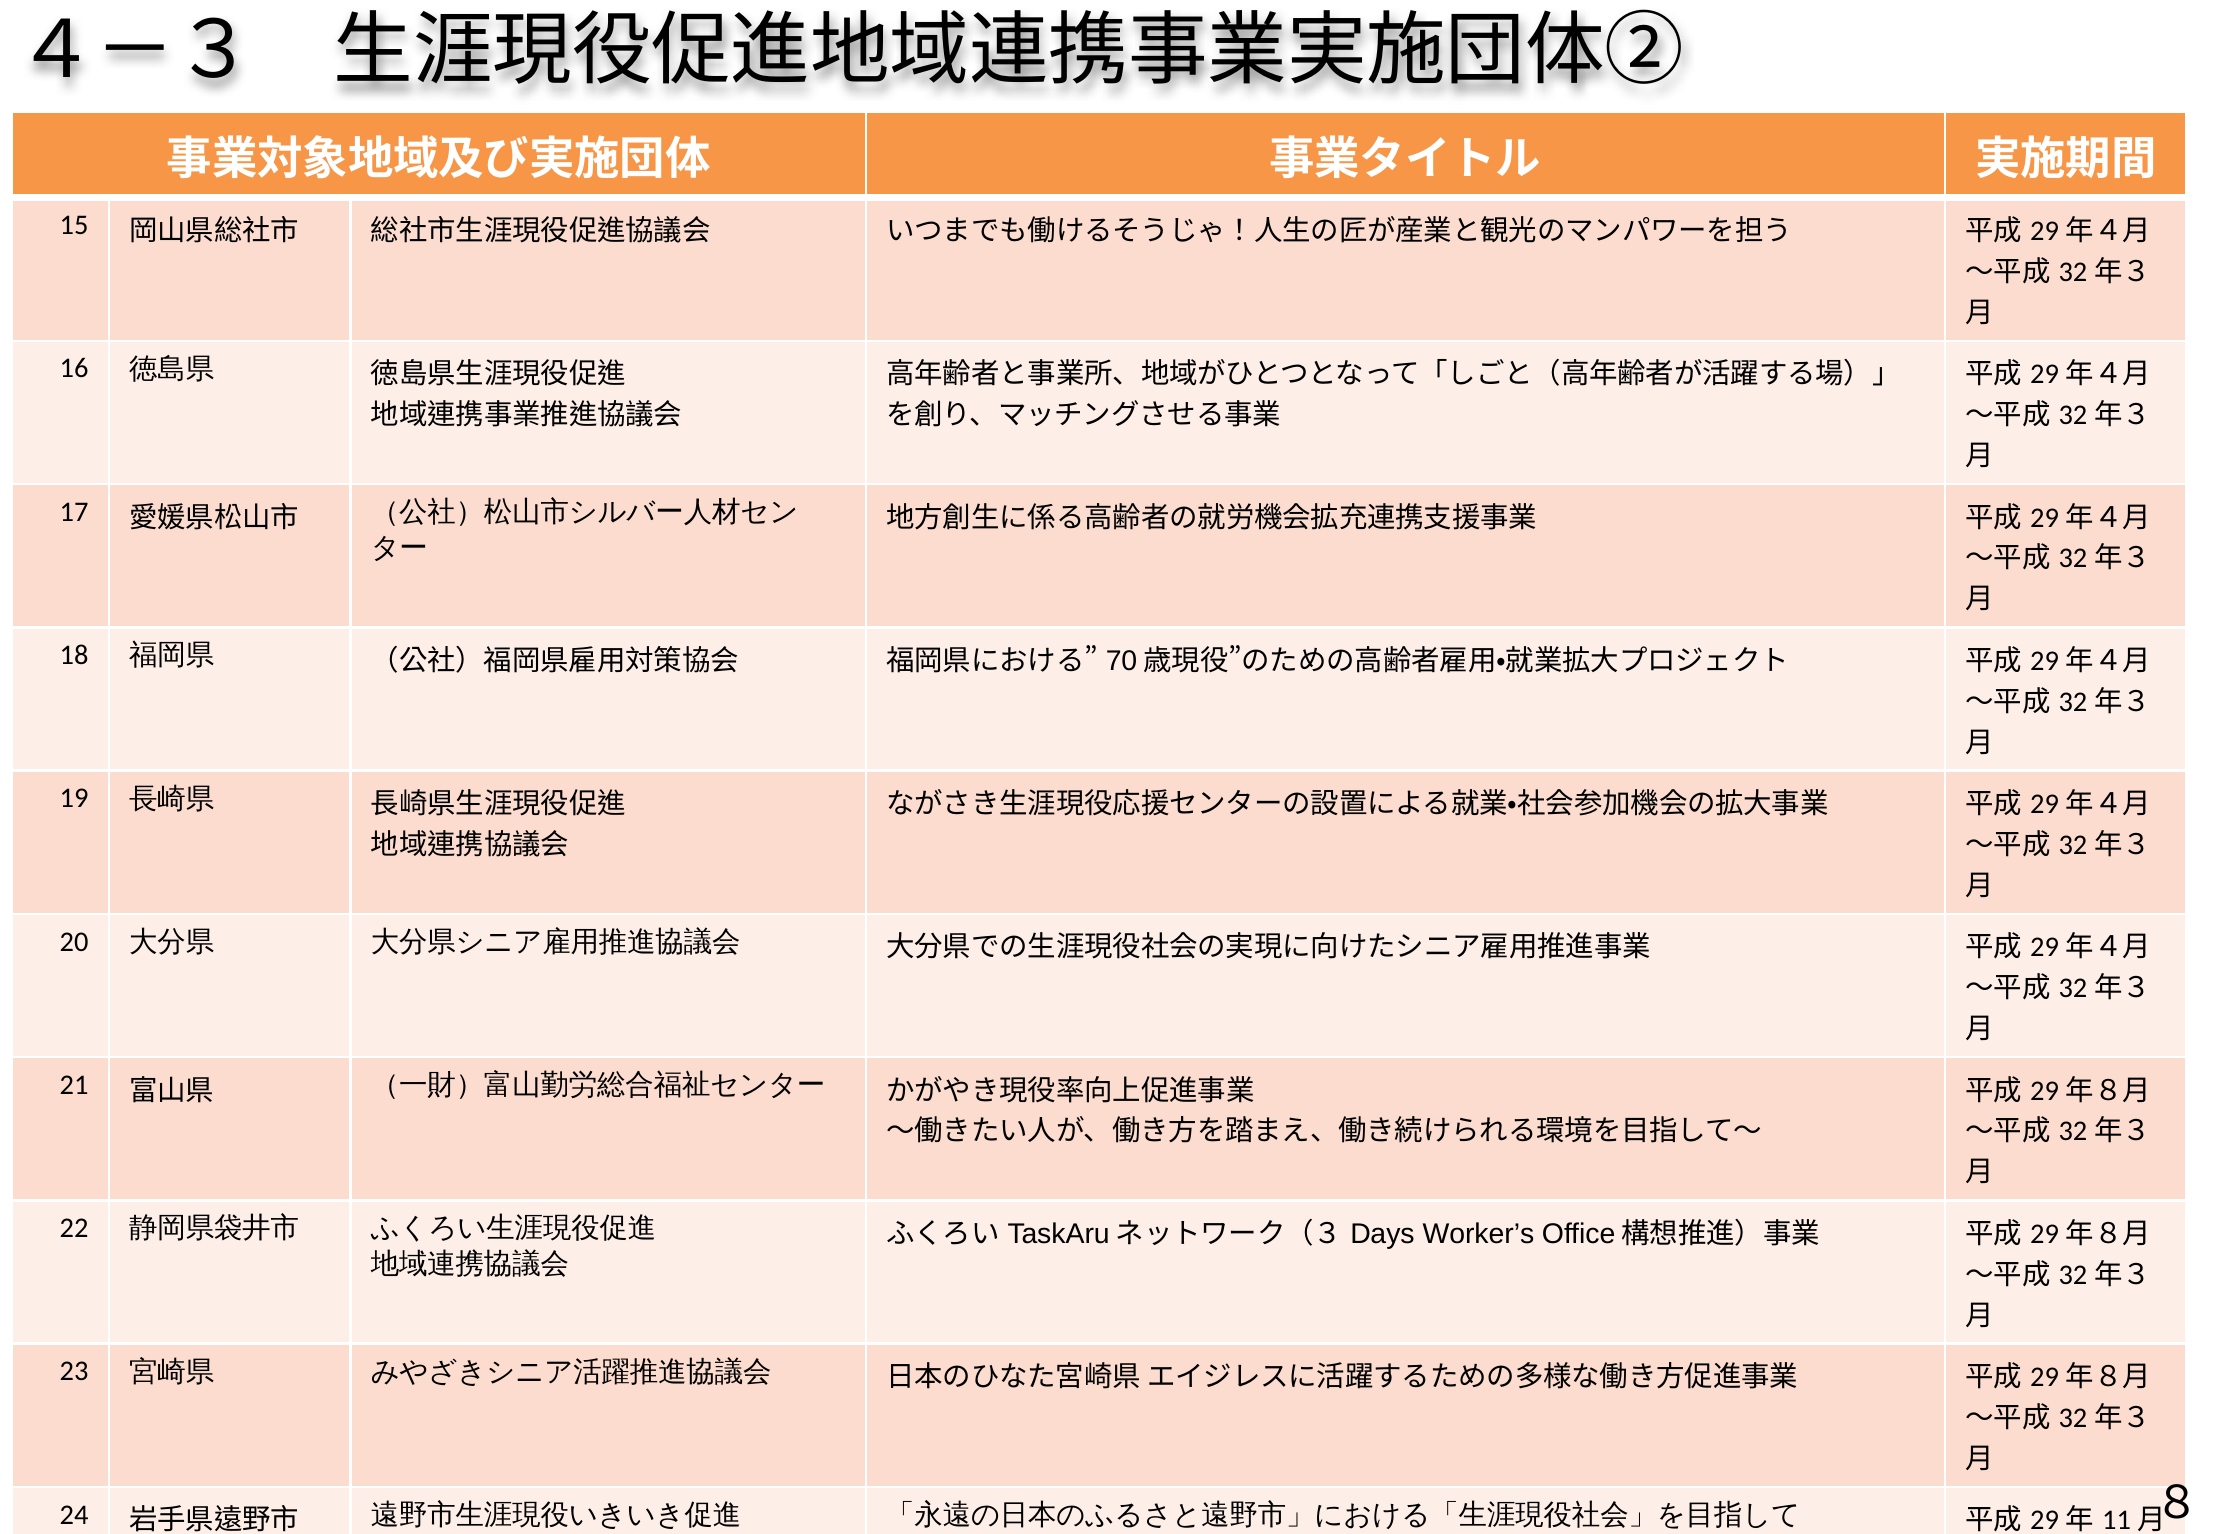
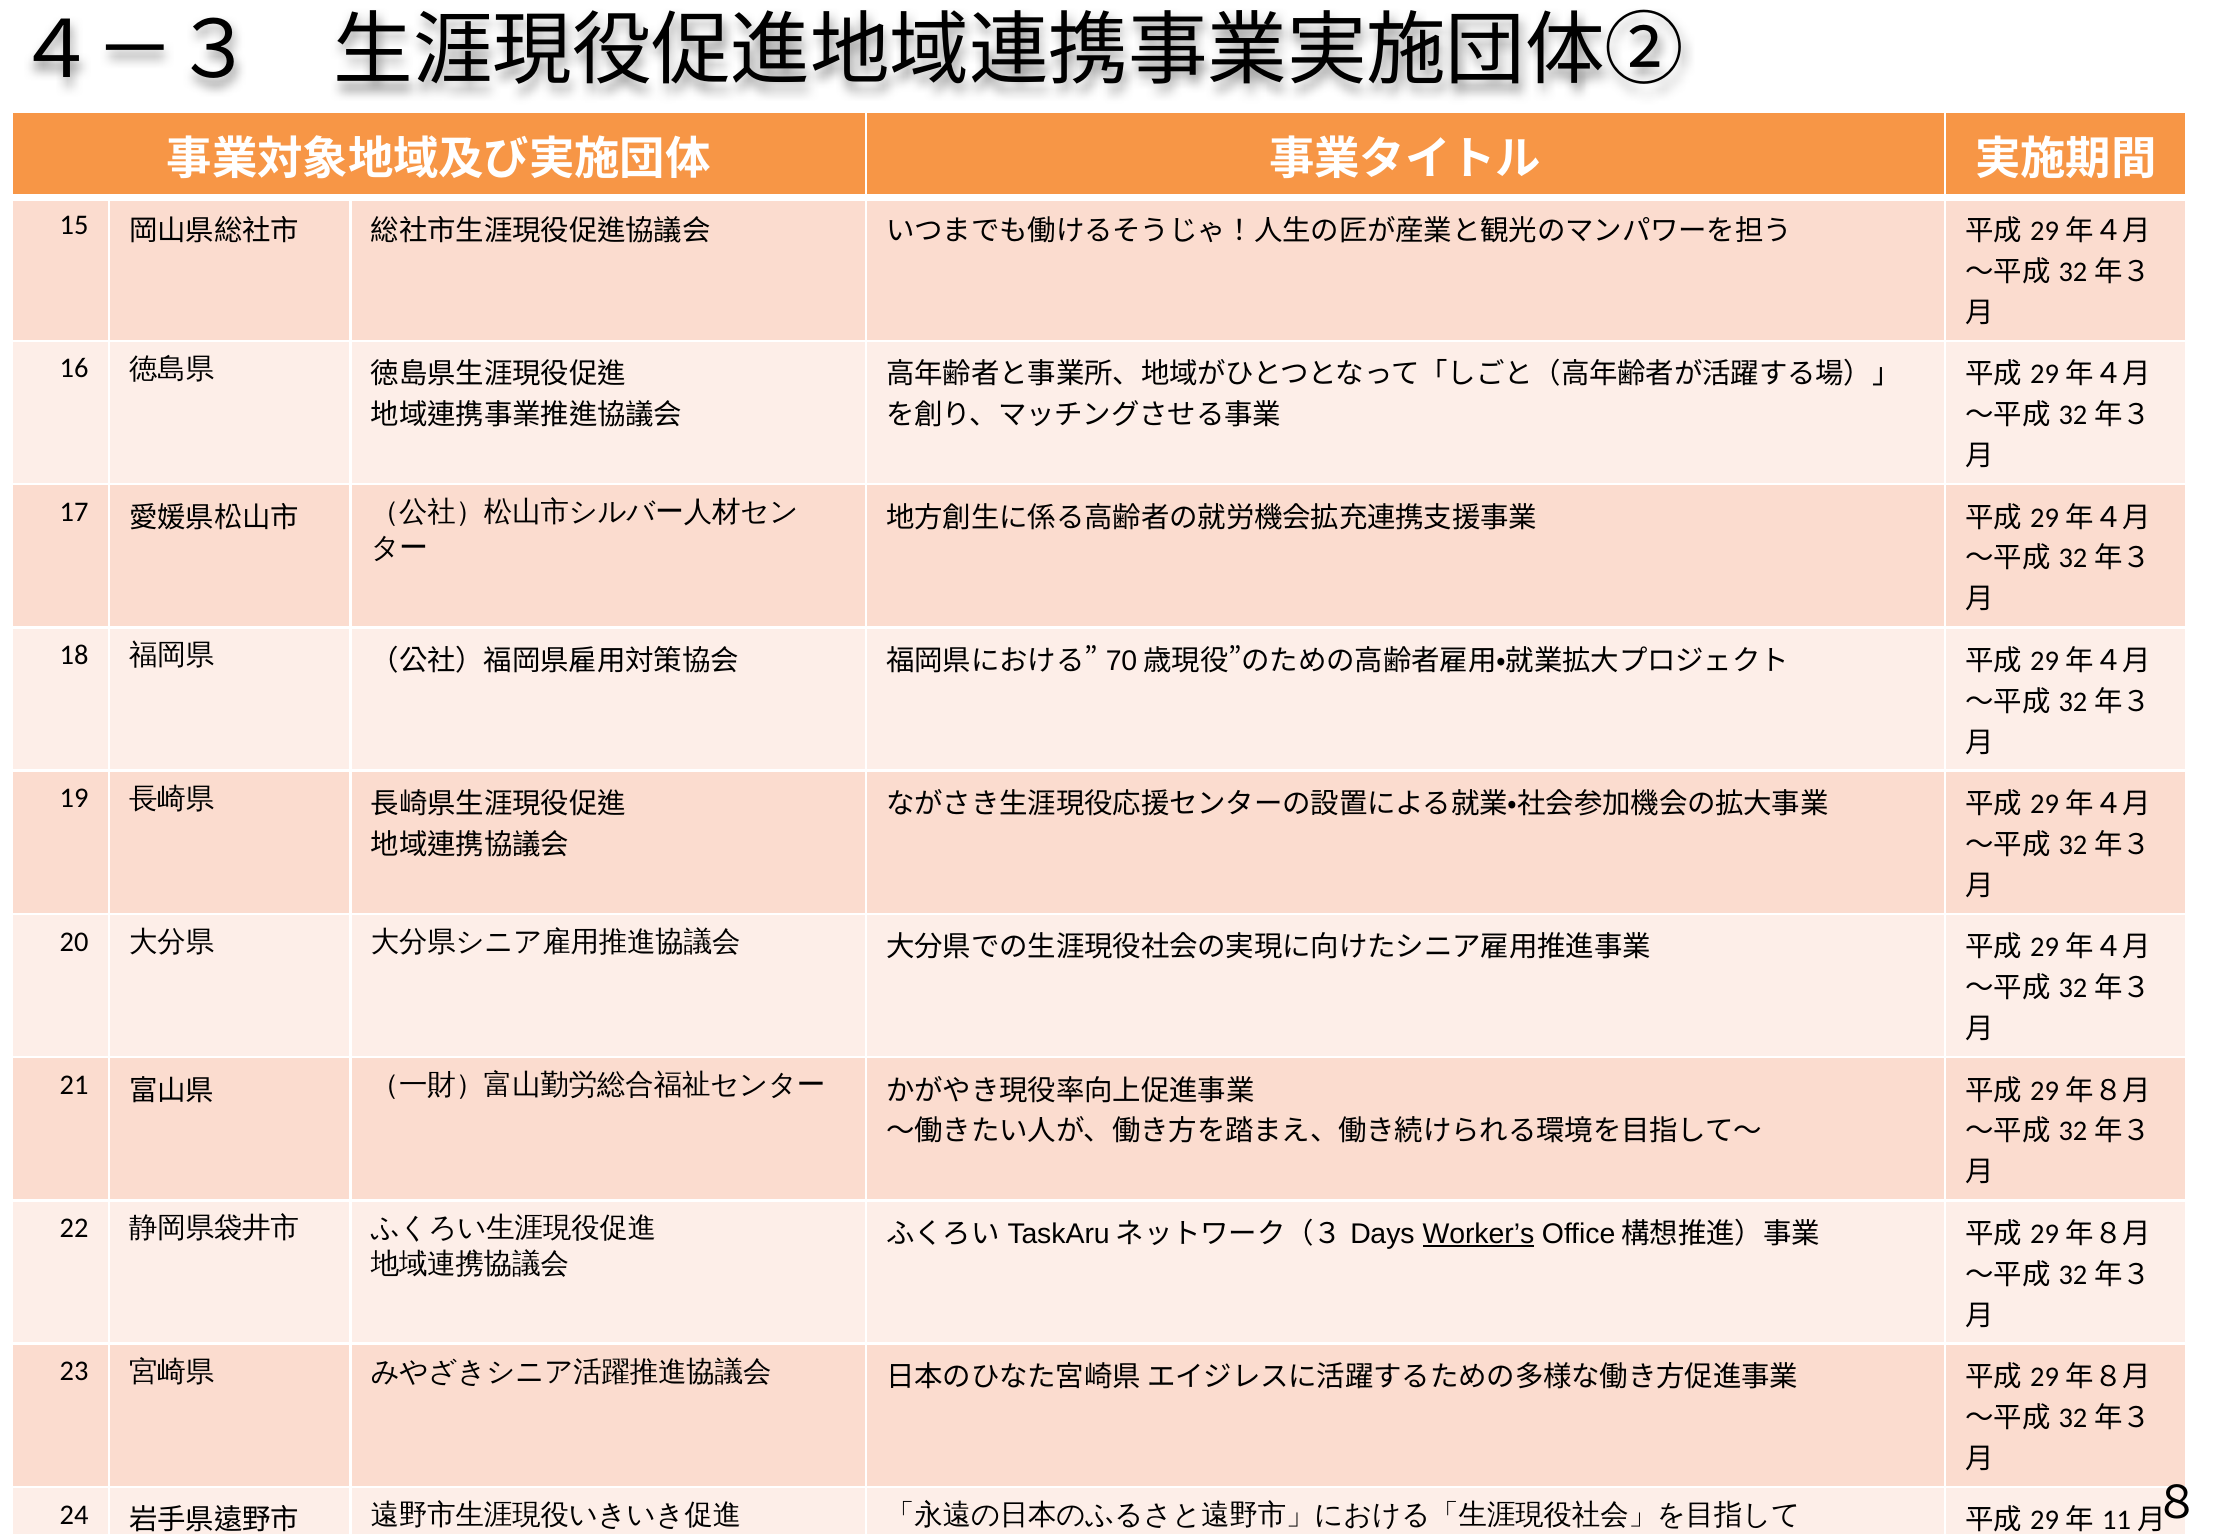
Worker’s underline: none -> present (1478, 1234)
